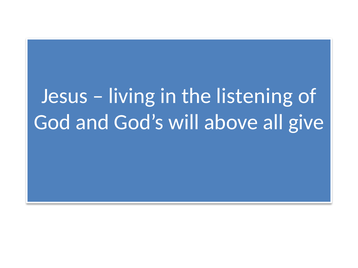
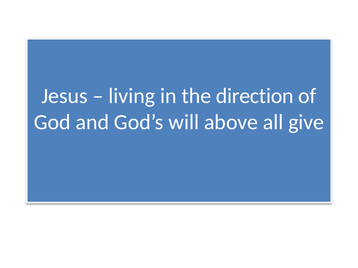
listening: listening -> direction (255, 96)
